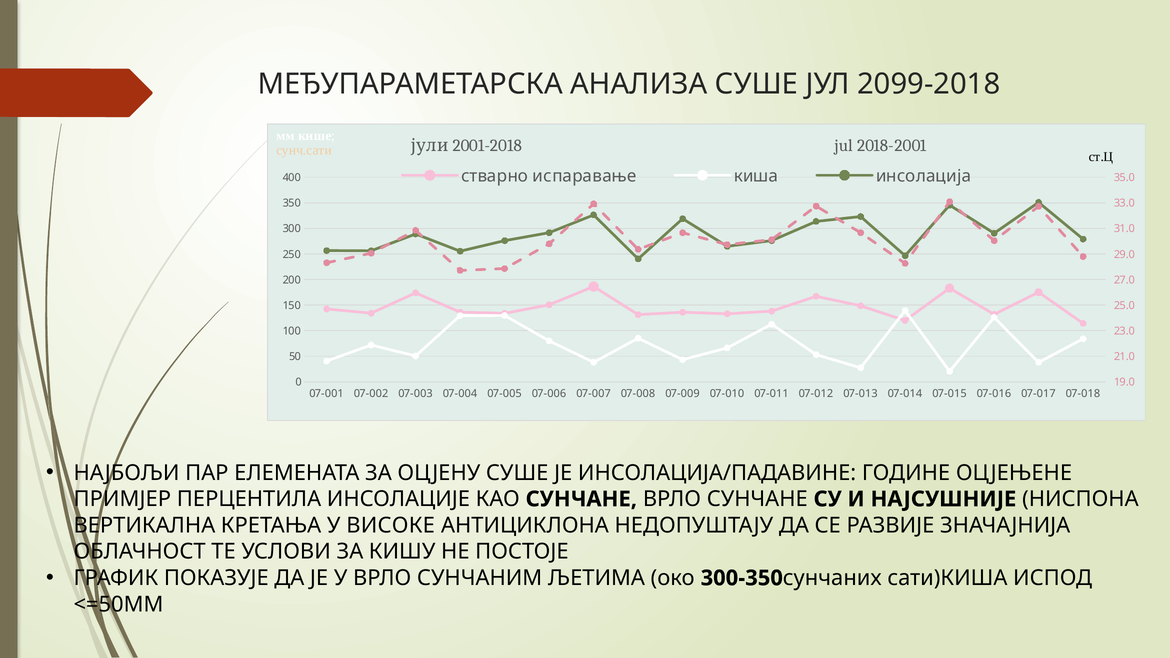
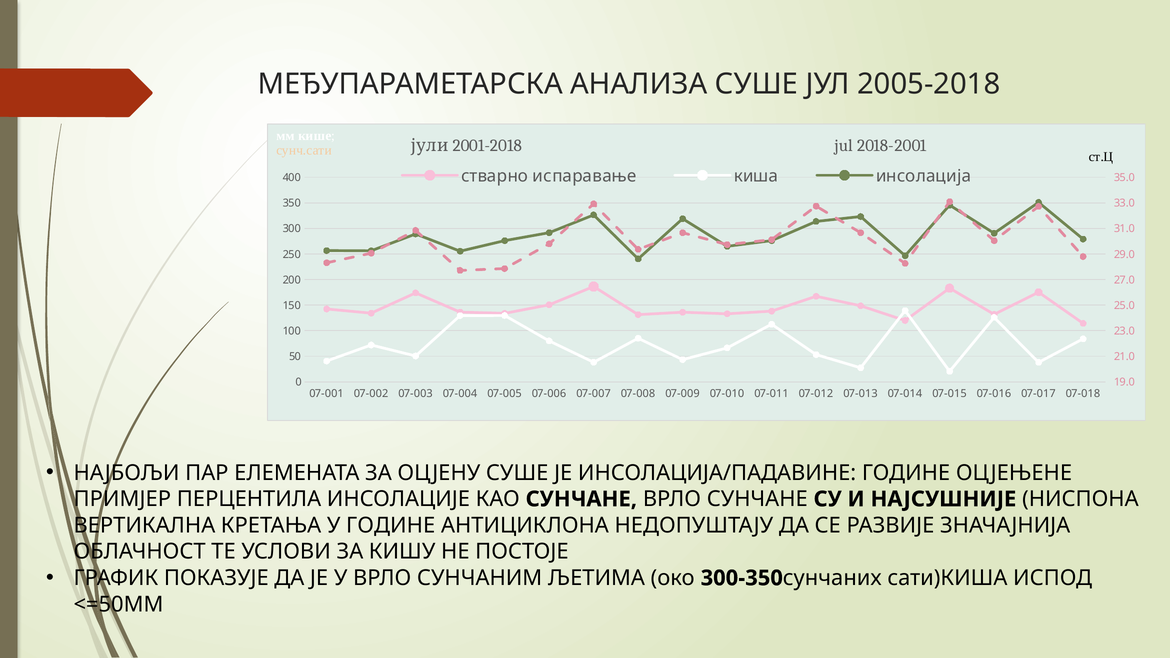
2099-2018: 2099-2018 -> 2005-2018 (929, 84)
У ВИСОКЕ: ВИСОКЕ -> ГОДИНЕ (391, 526)
